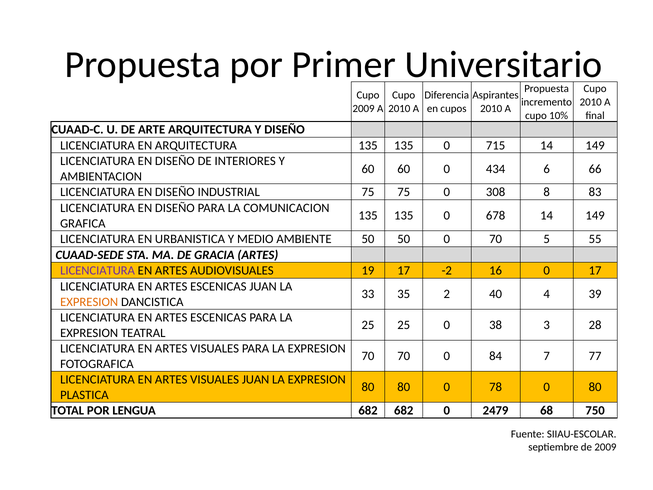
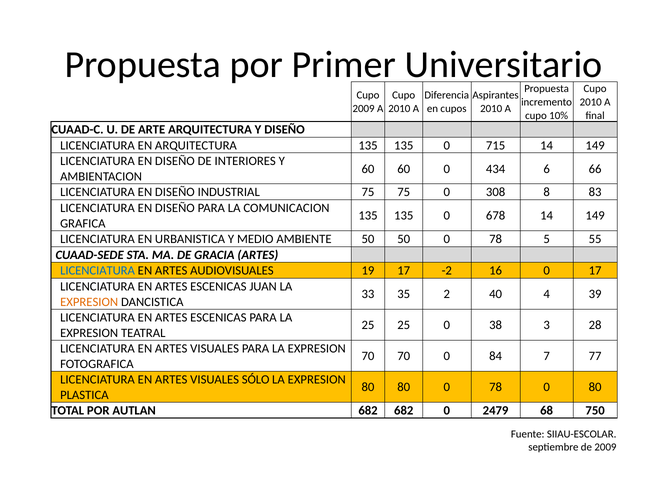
50 0 70: 70 -> 78 (496, 239)
LICENCIATURA colour: purple -> blue (98, 270)
VISUALES JUAN: JUAN -> SÓLO (256, 379)
LENGUA: LENGUA -> AUTLAN (134, 410)
